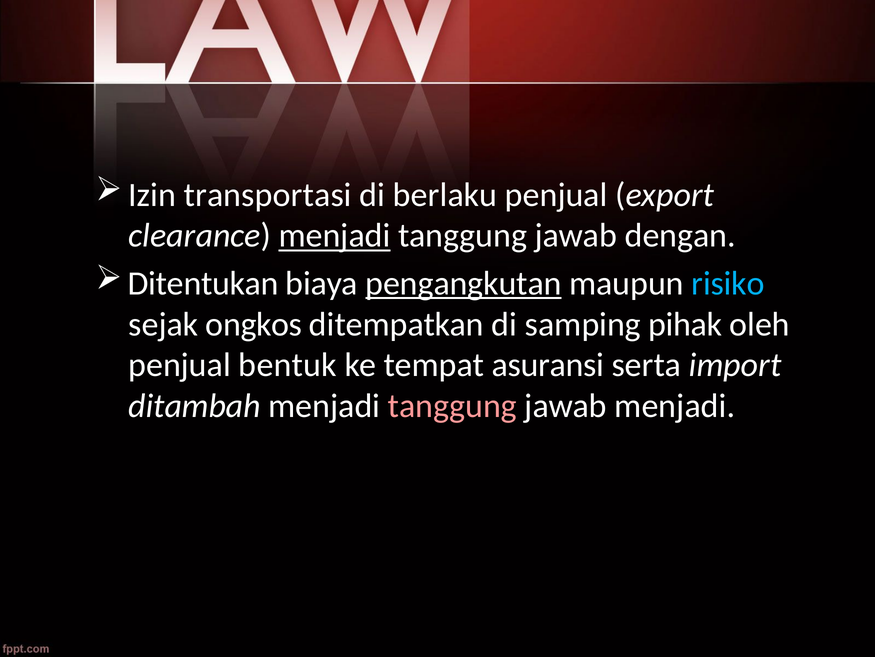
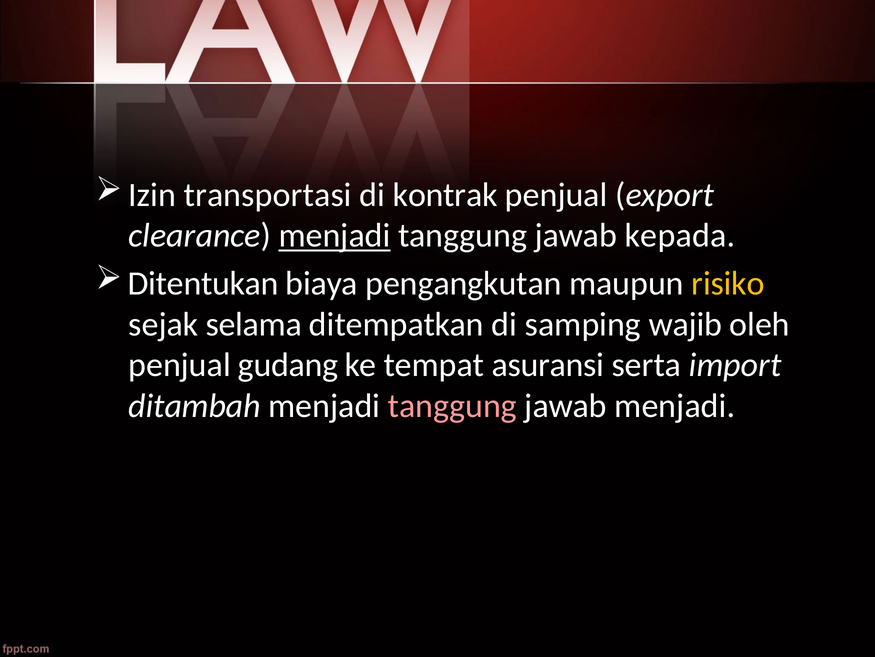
berlaku: berlaku -> kontrak (445, 195)
dengan: dengan -> kepada (680, 235)
pengangkutan underline: present -> none (464, 283)
risiko colour: light blue -> yellow (728, 283)
ongkos: ongkos -> selama (254, 324)
pihak: pihak -> wajib (685, 324)
bentuk: bentuk -> gudang (288, 365)
